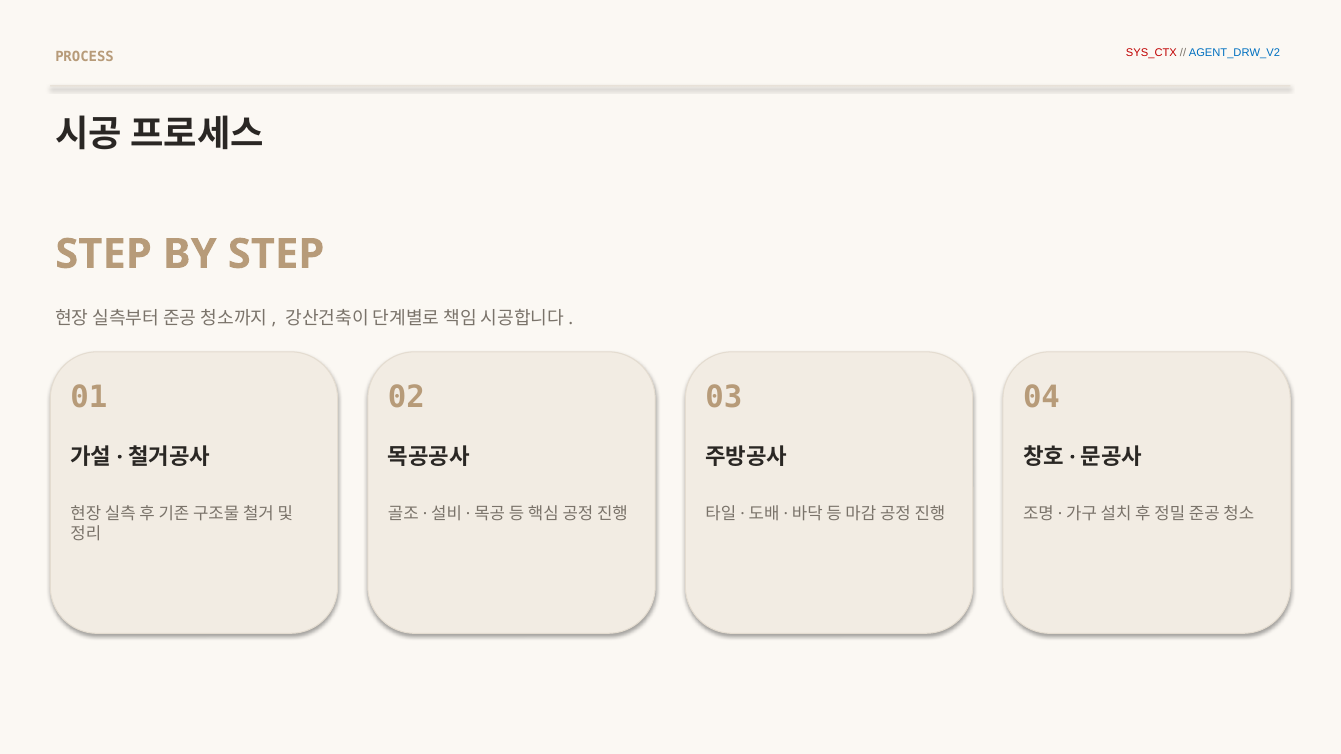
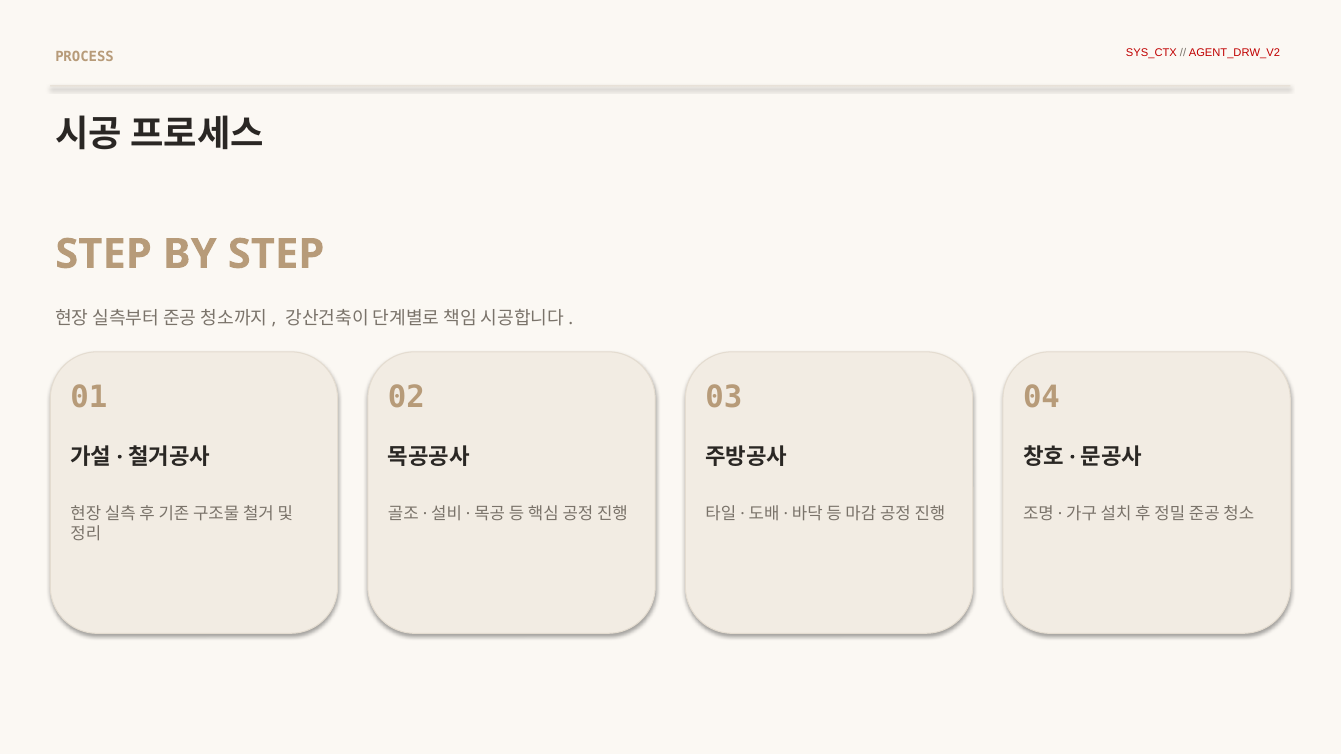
AGENT_DRW_V2 colour: blue -> red (1234, 53)
